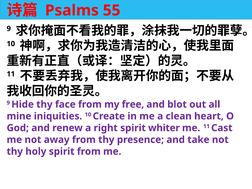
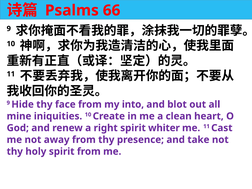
55: 55 -> 66 (112, 10)
free: free -> into (133, 104)
